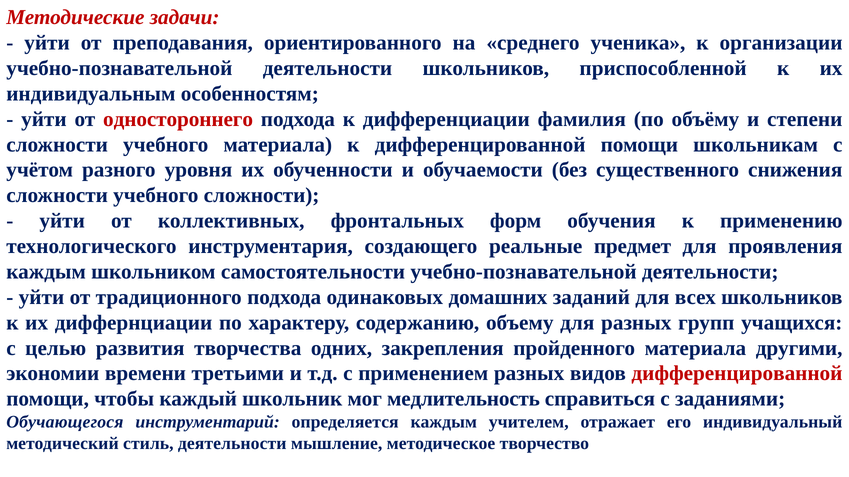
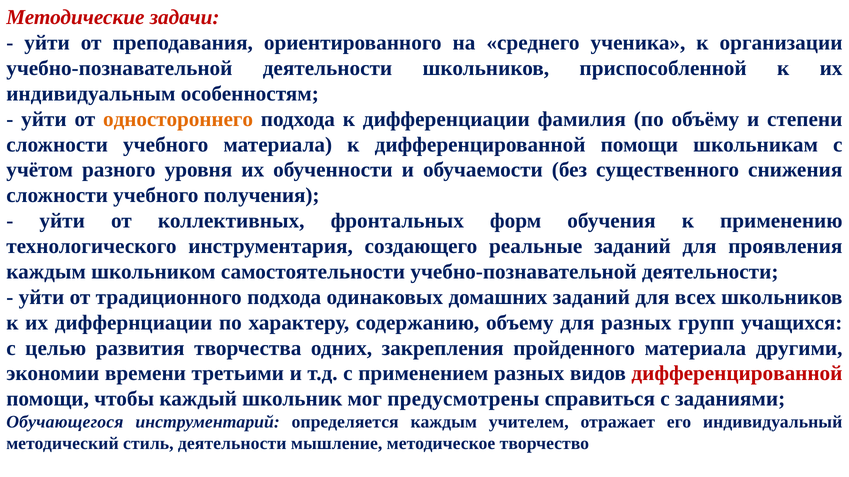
одностороннего colour: red -> orange (178, 119)
учебного сложности: сложности -> получения (262, 196)
реальные предмет: предмет -> заданий (632, 247)
медлительность: медлительность -> предусмотрены (463, 399)
